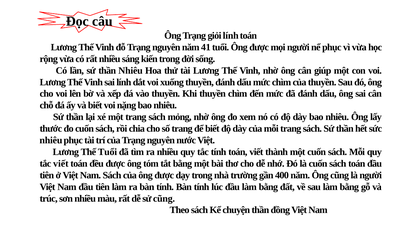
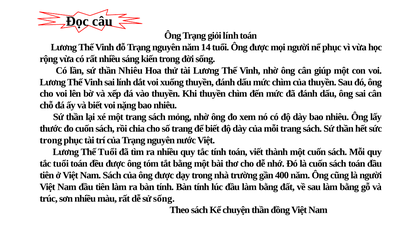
41: 41 -> 14 (206, 47)
nhiêu: nhiêu -> trong (51, 140)
tắc viết: viết -> tuổi (61, 164)
sử cũng: cũng -> sống (164, 199)
